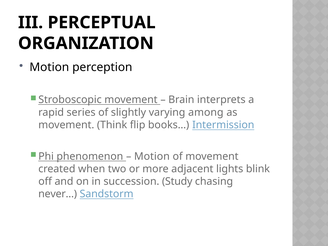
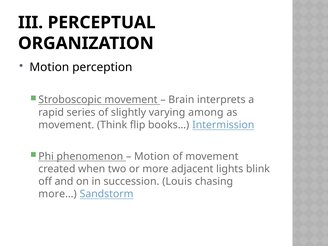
Study: Study -> Louis (177, 181)
never…: never… -> more… (58, 194)
